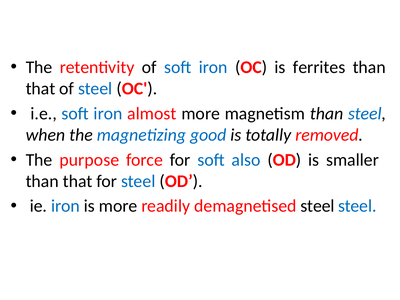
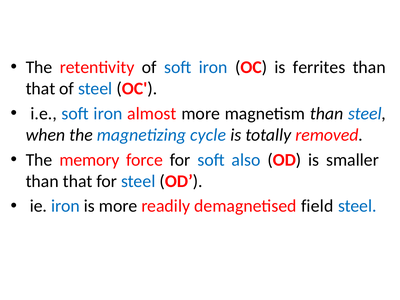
good: good -> cycle (208, 135)
purpose: purpose -> memory (89, 160)
demagnetised steel: steel -> field (317, 206)
